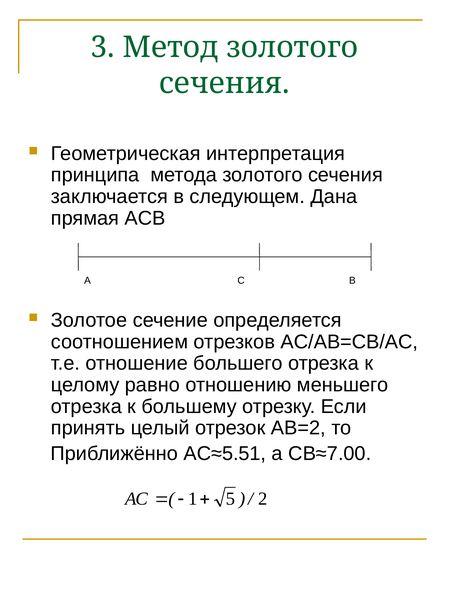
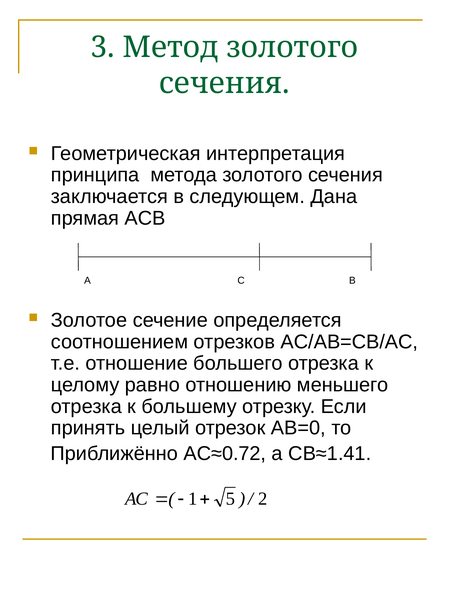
АВ=2: АВ=2 -> АВ=0 (298, 428)
АС≈5.51: АС≈5.51 -> АС≈0.72 (225, 453)
СВ≈7.00: СВ≈7.00 -> СВ≈1.41 (330, 453)
